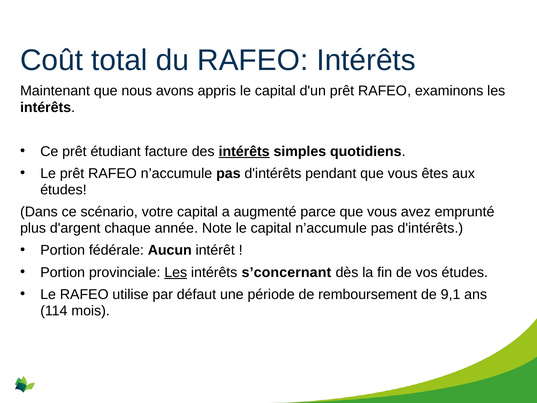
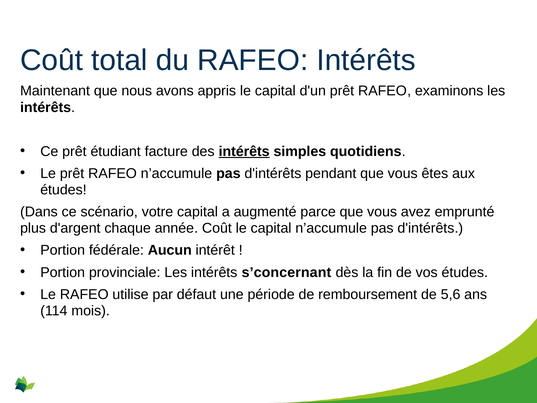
année Note: Note -> Coût (217, 228)
Les underline: present -> none (176, 272)
9,1: 9,1 -> 5,6 (451, 294)
